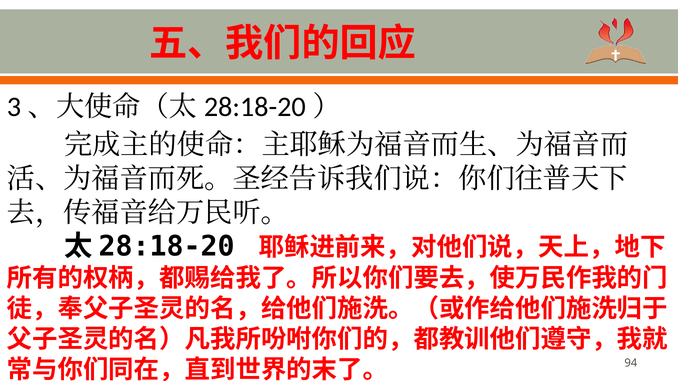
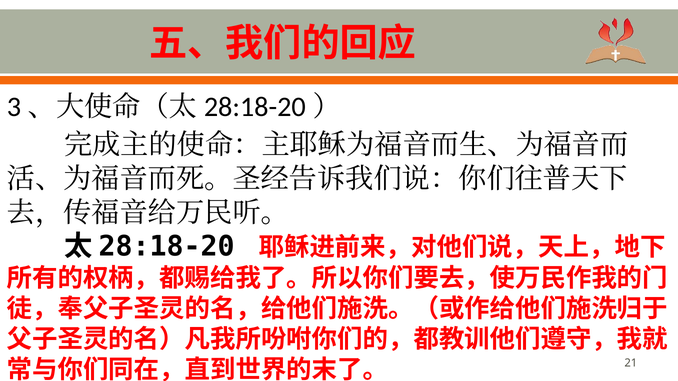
94: 94 -> 21 (631, 364)
